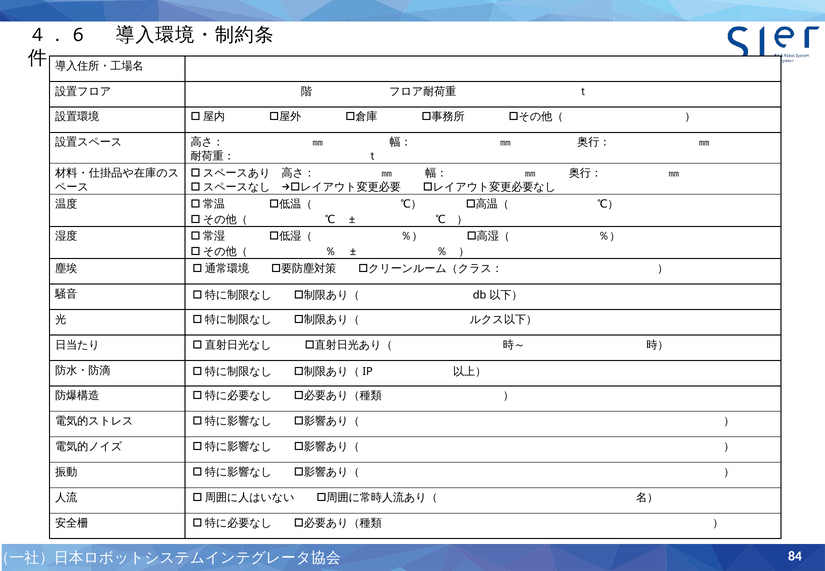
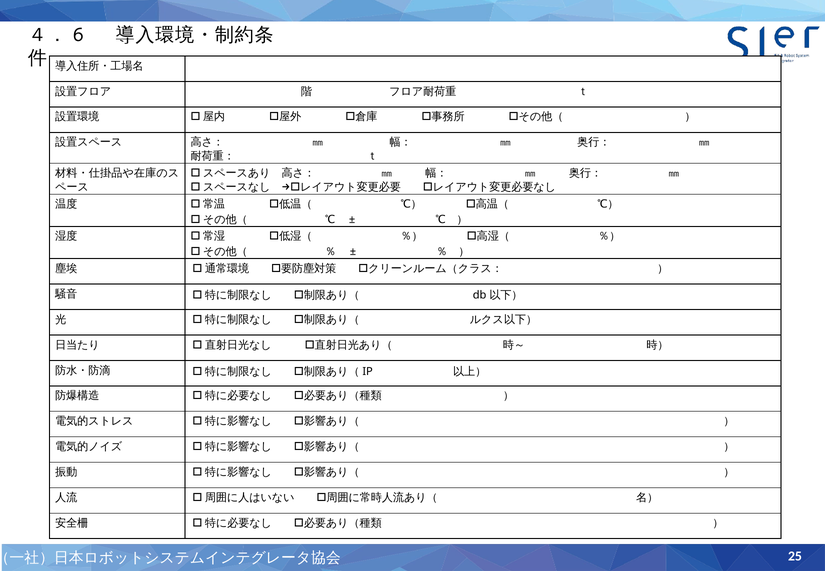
84: 84 -> 25 (795, 557)
